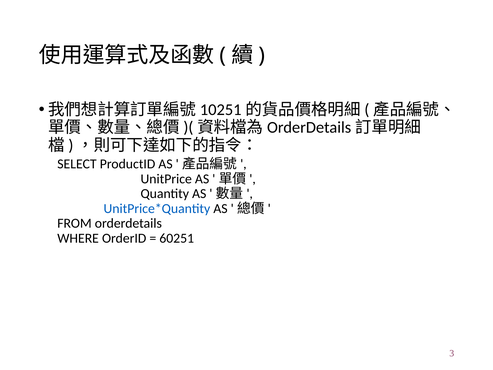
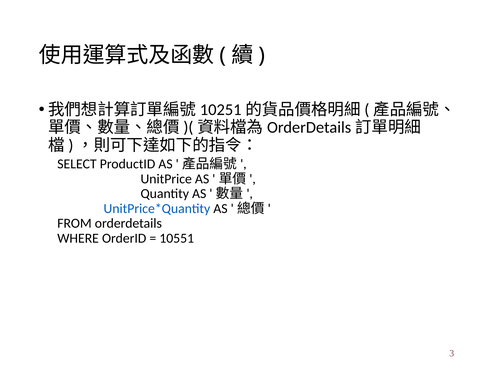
60251: 60251 -> 10551 (177, 238)
